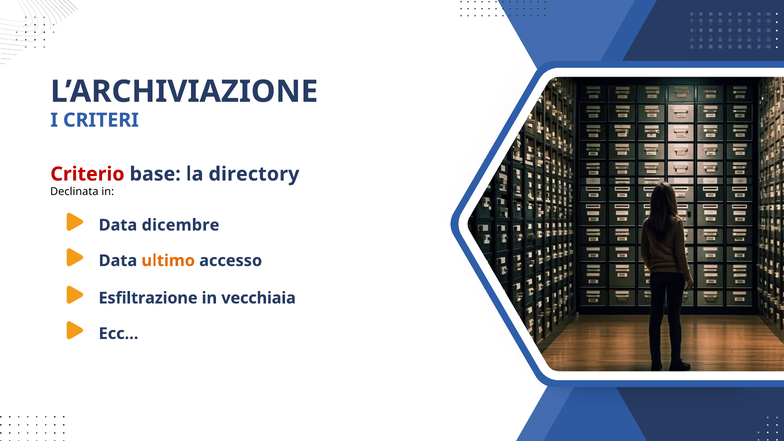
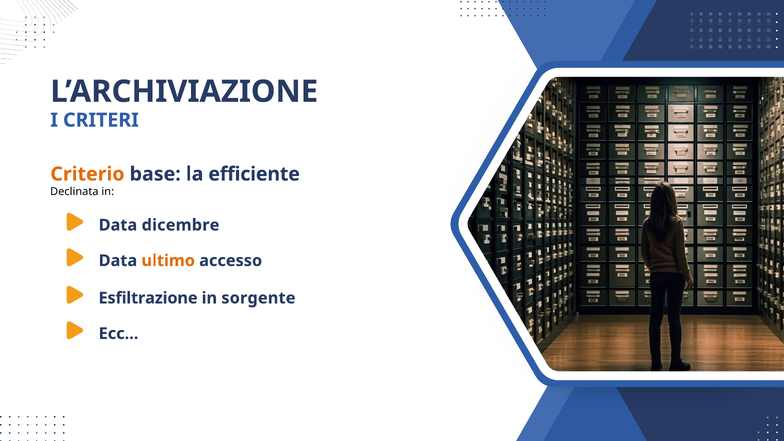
Criterio colour: red -> orange (87, 174)
directory: directory -> efficiente (254, 174)
vecchiaia: vecchiaia -> sorgente (258, 298)
